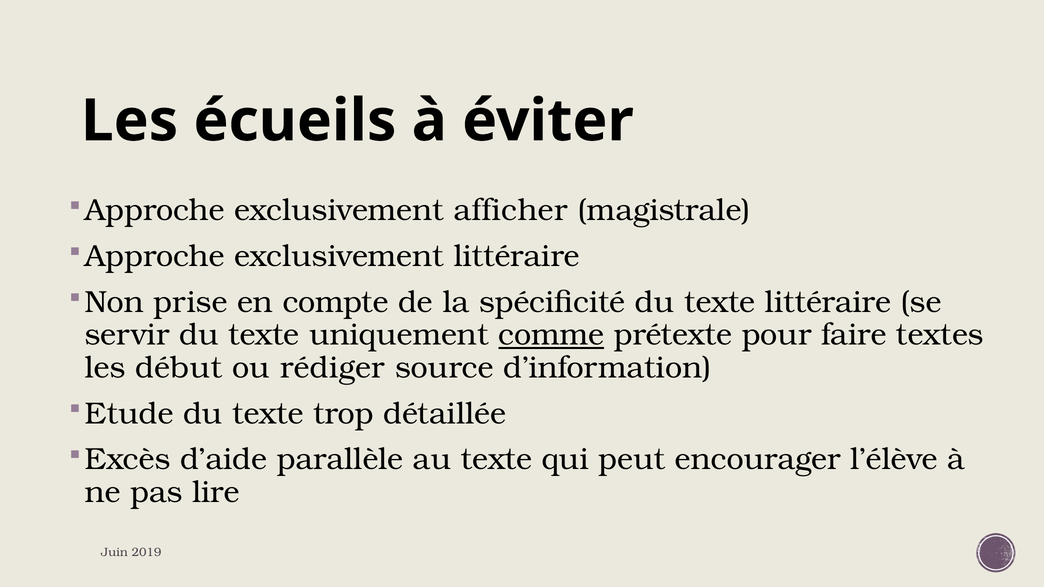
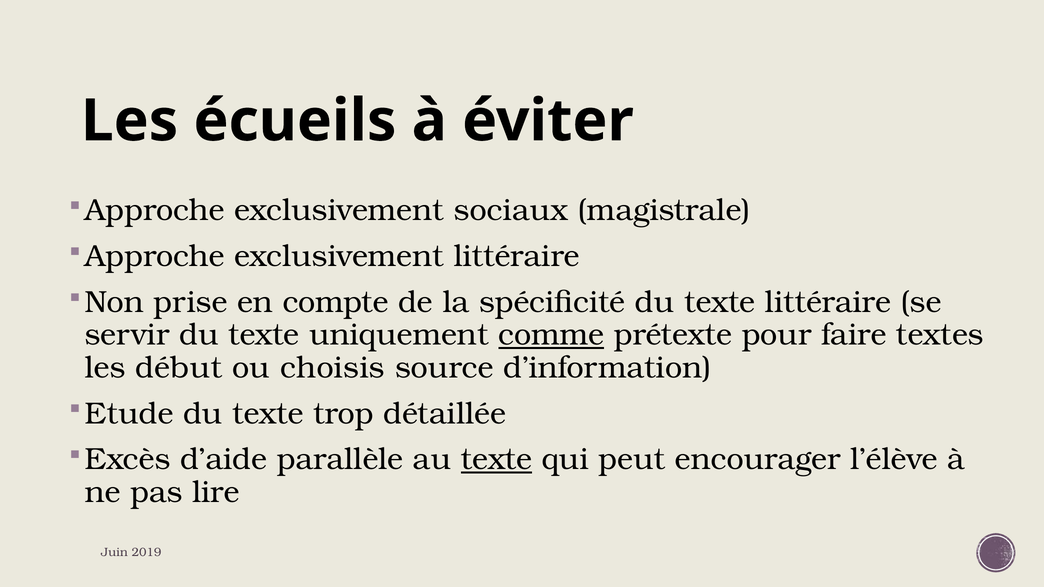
afficher: afficher -> sociaux (511, 210)
rédiger: rédiger -> choisis (332, 368)
texte underline: none -> present (497, 460)
